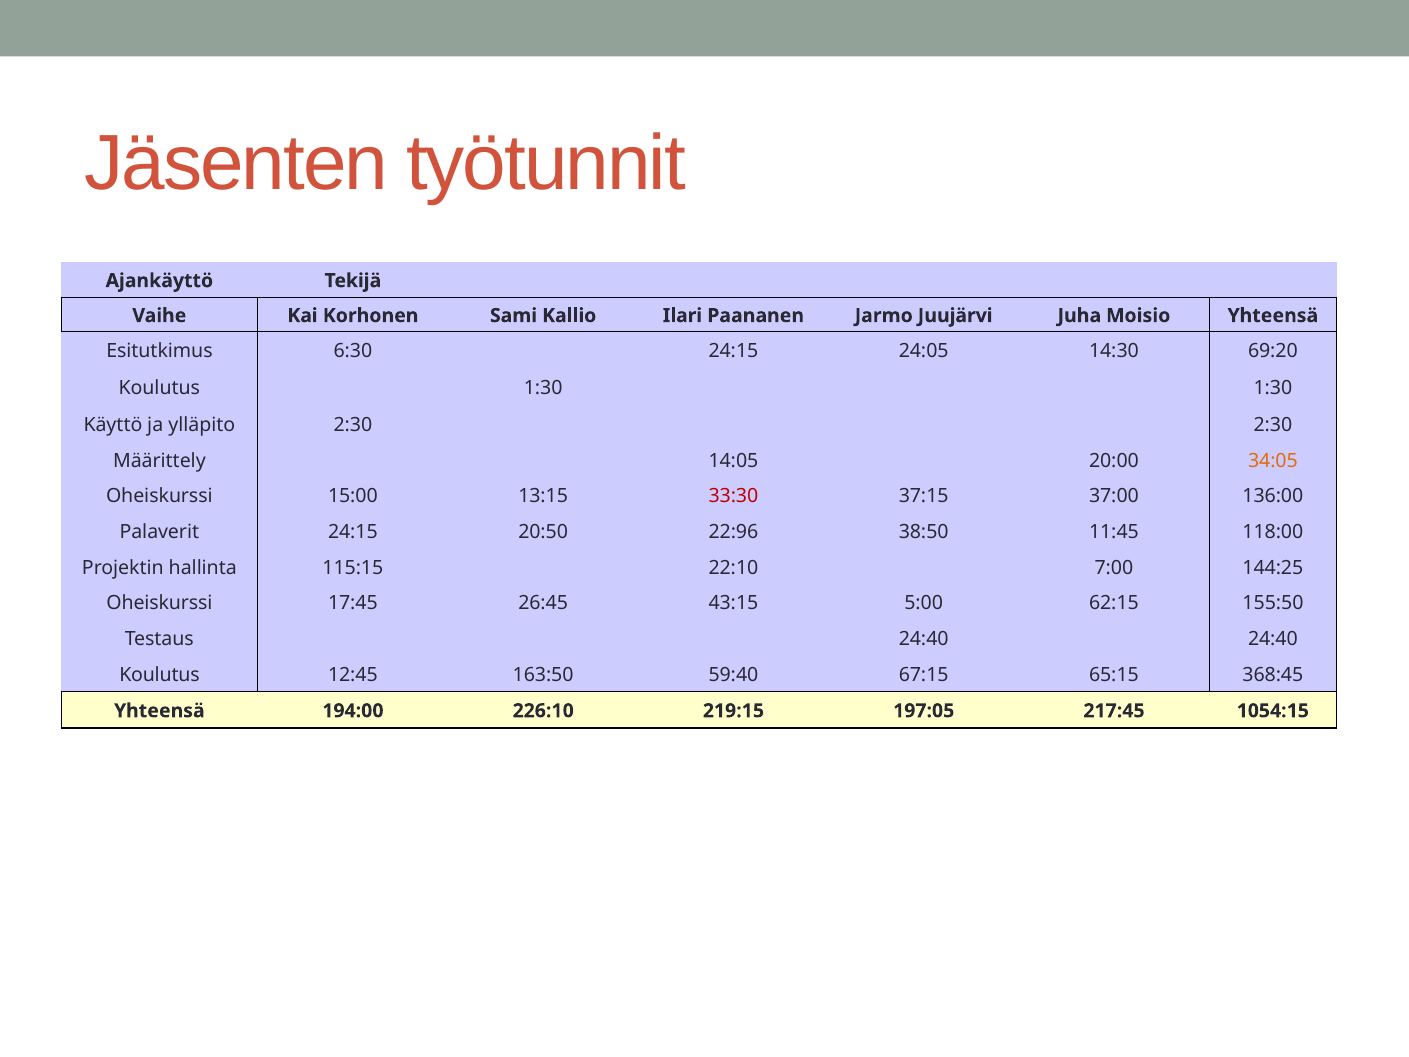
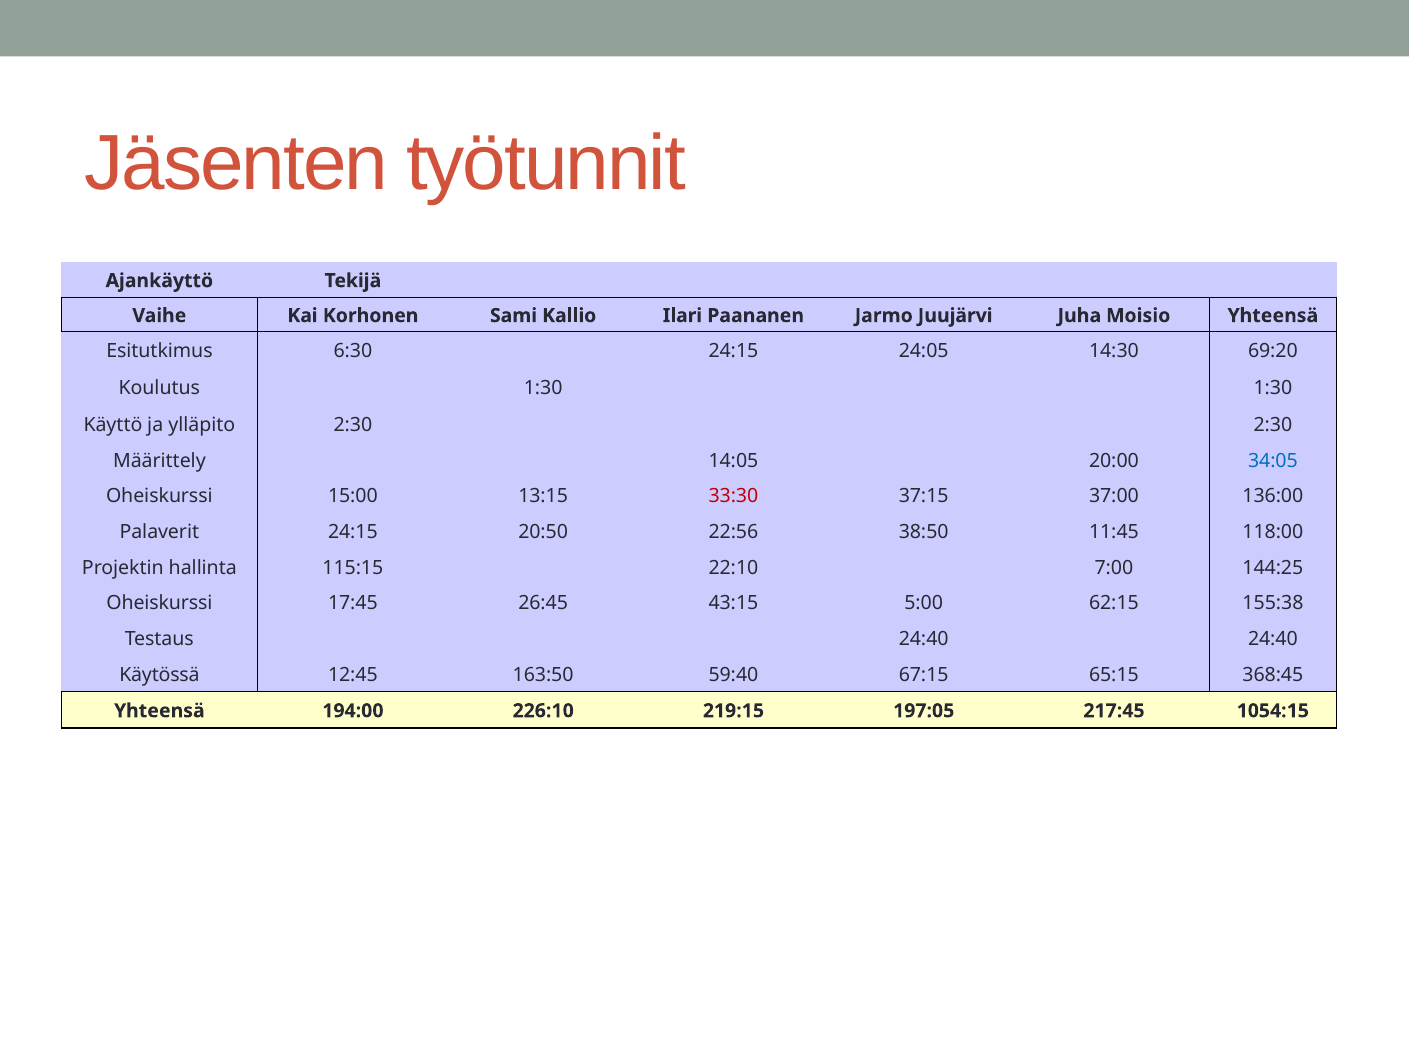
34:05 colour: orange -> blue (1273, 461)
22:96: 22:96 -> 22:56 (733, 532)
155:50: 155:50 -> 155:38 (1273, 603)
Koulutus: Koulutus -> Käytössä (159, 675)
